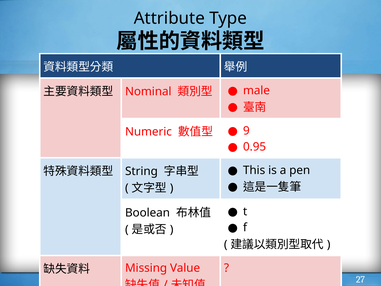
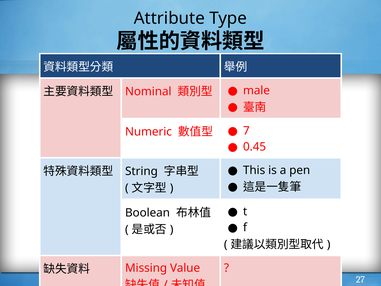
9: 9 -> 7 (246, 131)
0.95: 0.95 -> 0.45 (255, 147)
